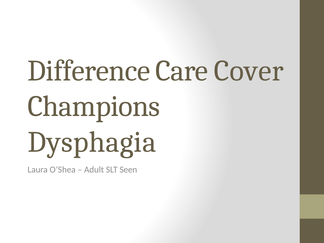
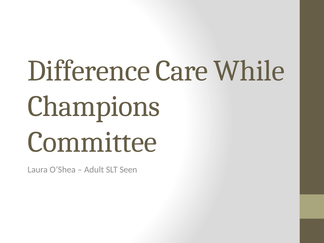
Cover: Cover -> While (249, 71)
Dysphagia: Dysphagia -> Committee (92, 142)
